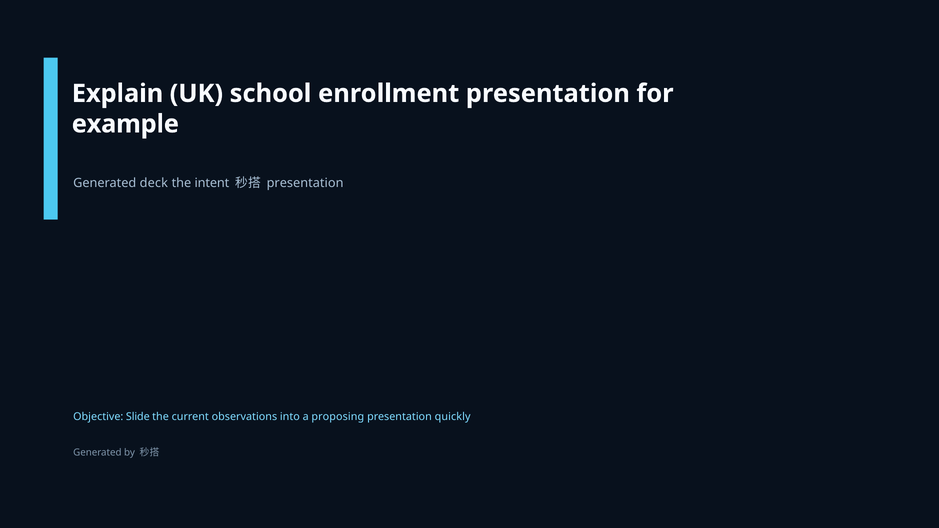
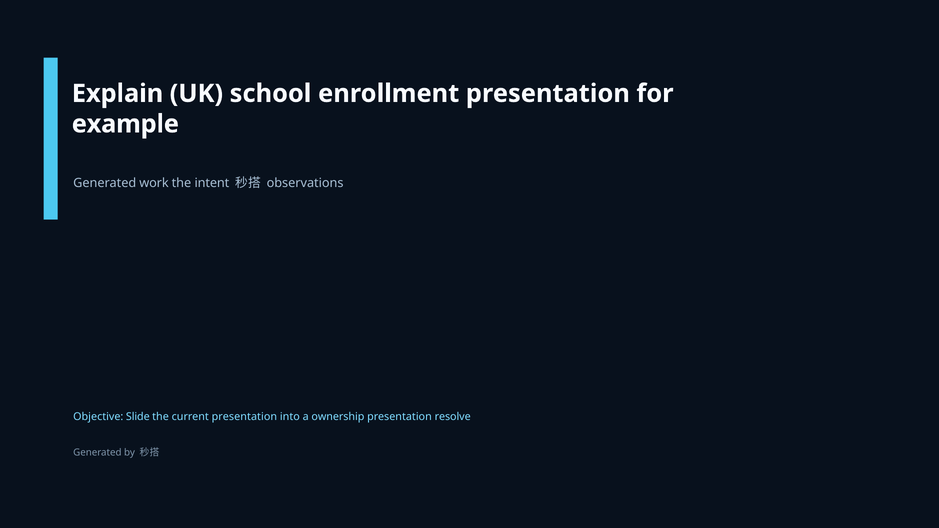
deck: deck -> work (154, 183)
presentation: presentation -> observations (305, 183)
current observations: observations -> presentation (244, 417)
proposing: proposing -> ownership (338, 417)
quickly: quickly -> resolve (453, 417)
